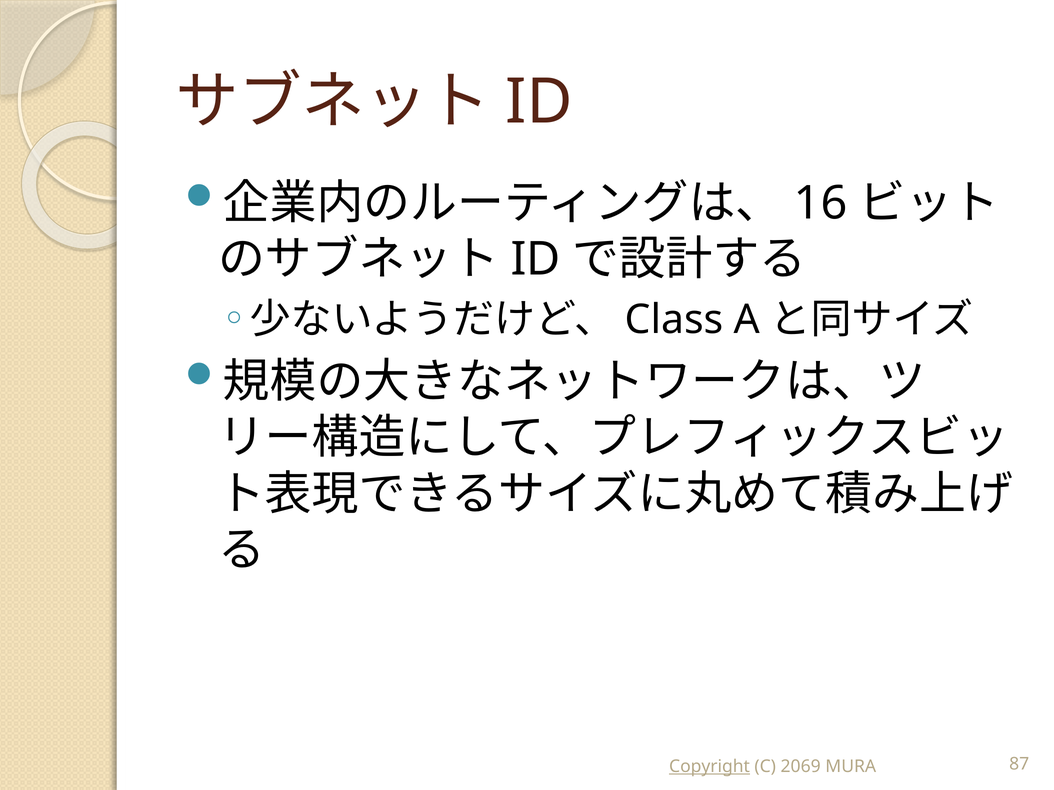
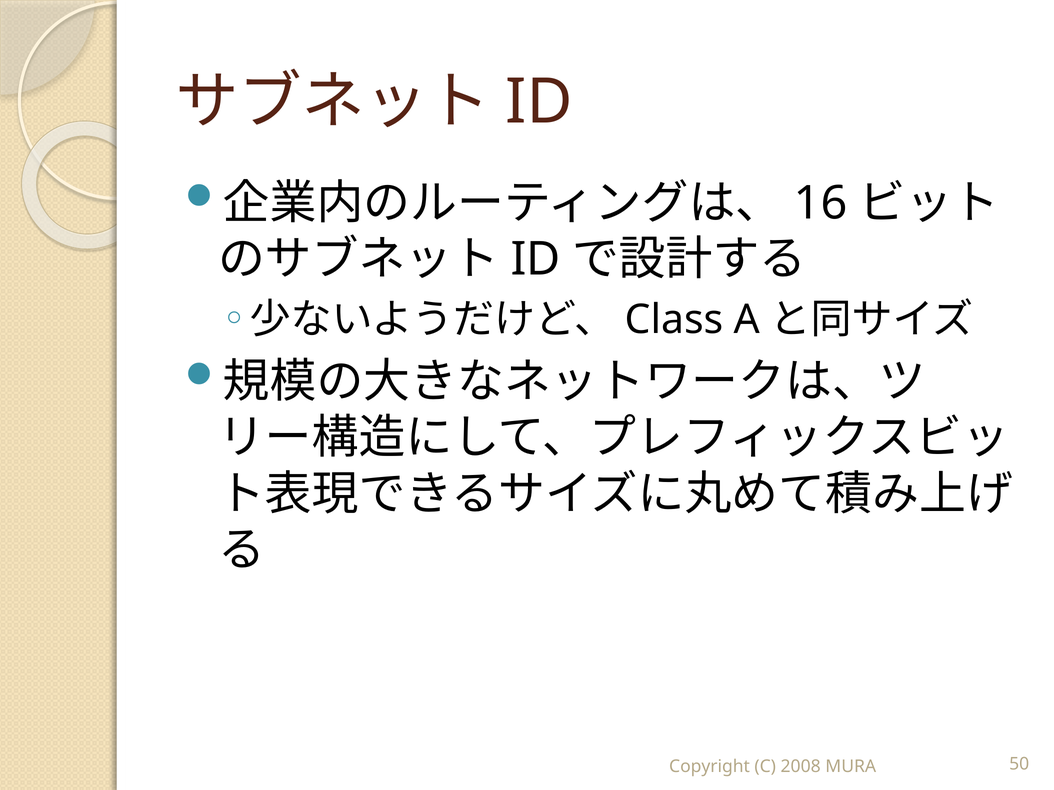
Copyright underline: present -> none (710, 767)
2069: 2069 -> 2008 (801, 767)
87: 87 -> 50 (1019, 764)
